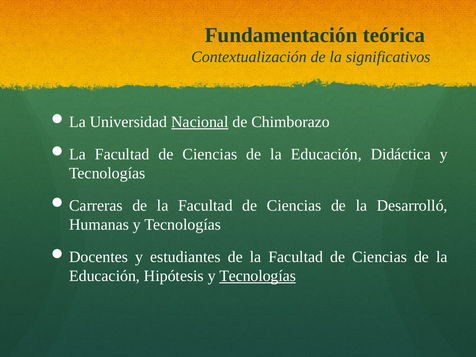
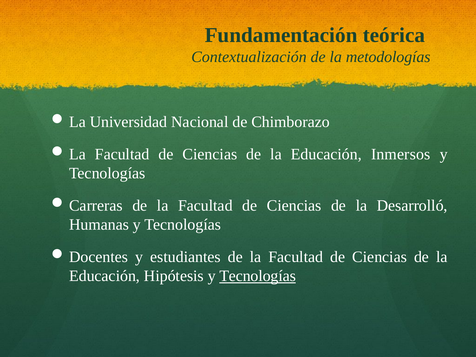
significativos: significativos -> metodologías (388, 57)
Nacional underline: present -> none (200, 122)
Didáctica: Didáctica -> Inmersos (401, 154)
